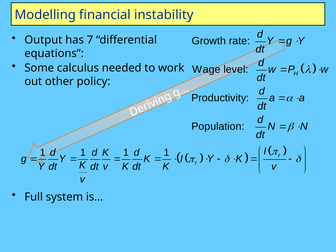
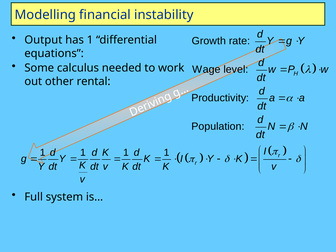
has 7: 7 -> 1 (90, 40)
policy: policy -> rental (94, 81)
